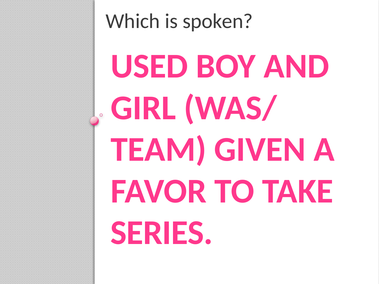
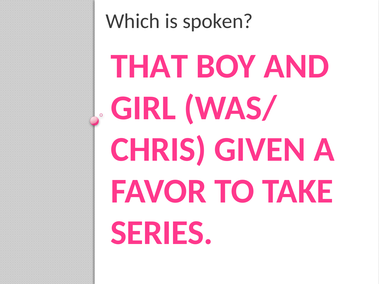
USED: USED -> THAT (149, 66)
TEAM: TEAM -> CHRIS (158, 150)
